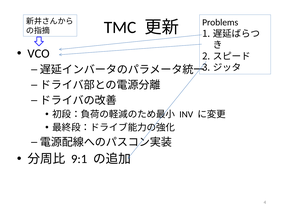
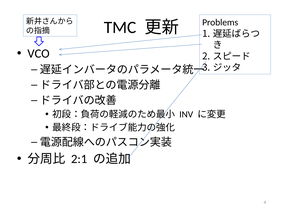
9:1: 9:1 -> 2:1 (79, 159)
